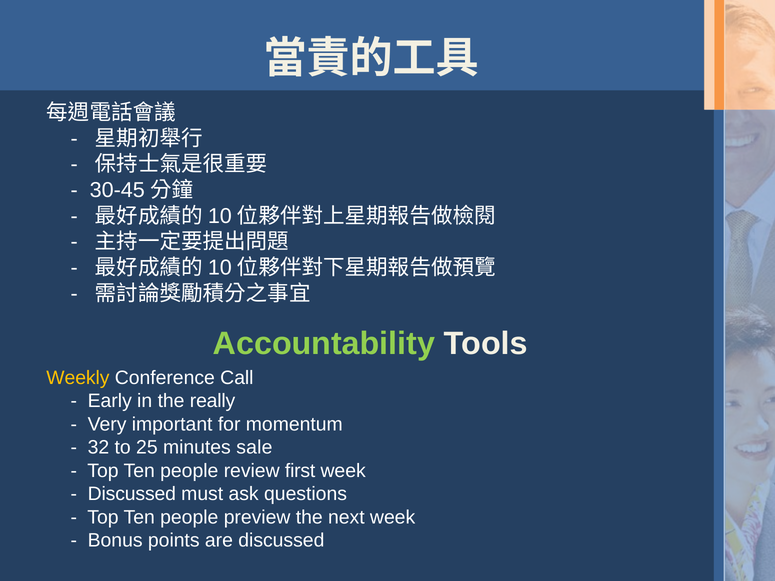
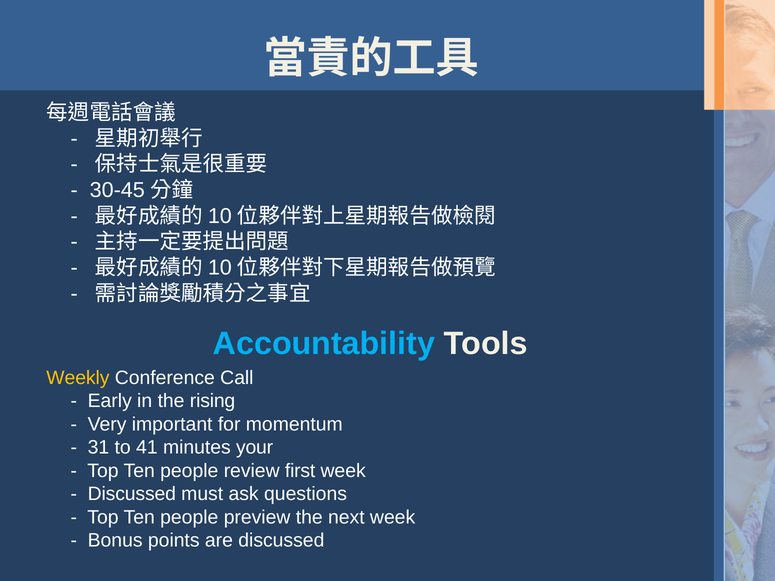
Accountability colour: light green -> light blue (324, 344)
really: really -> rising (213, 401)
32: 32 -> 31 (98, 448)
25: 25 -> 41 (147, 448)
sale: sale -> your (255, 448)
